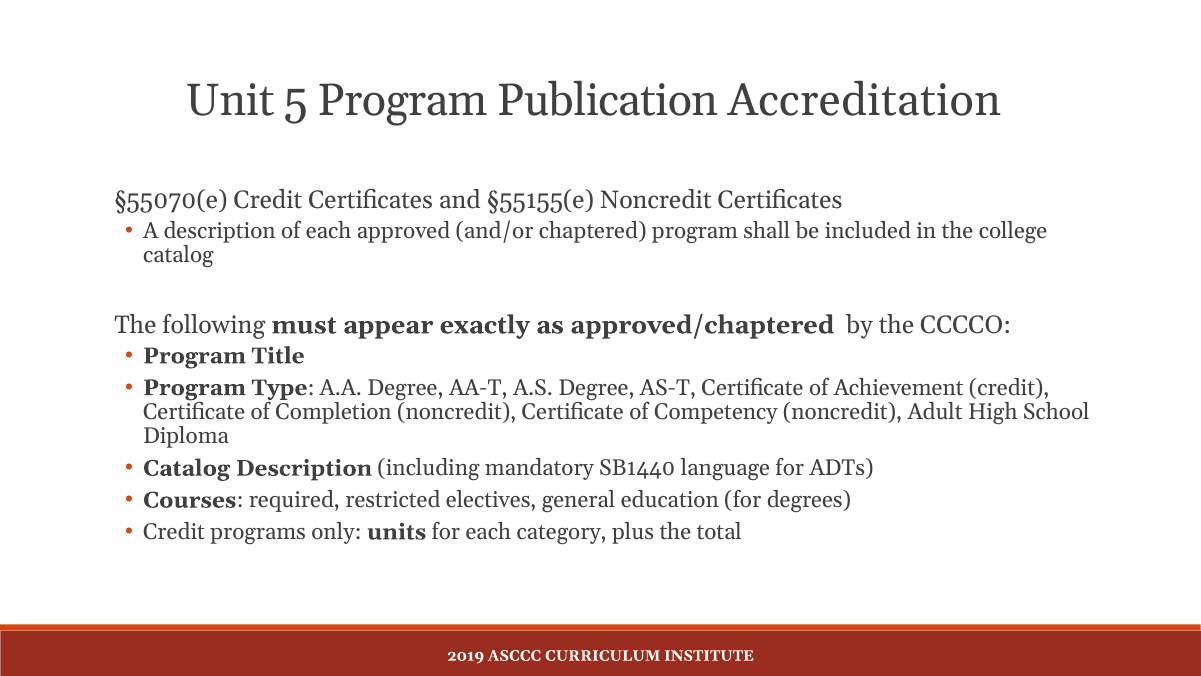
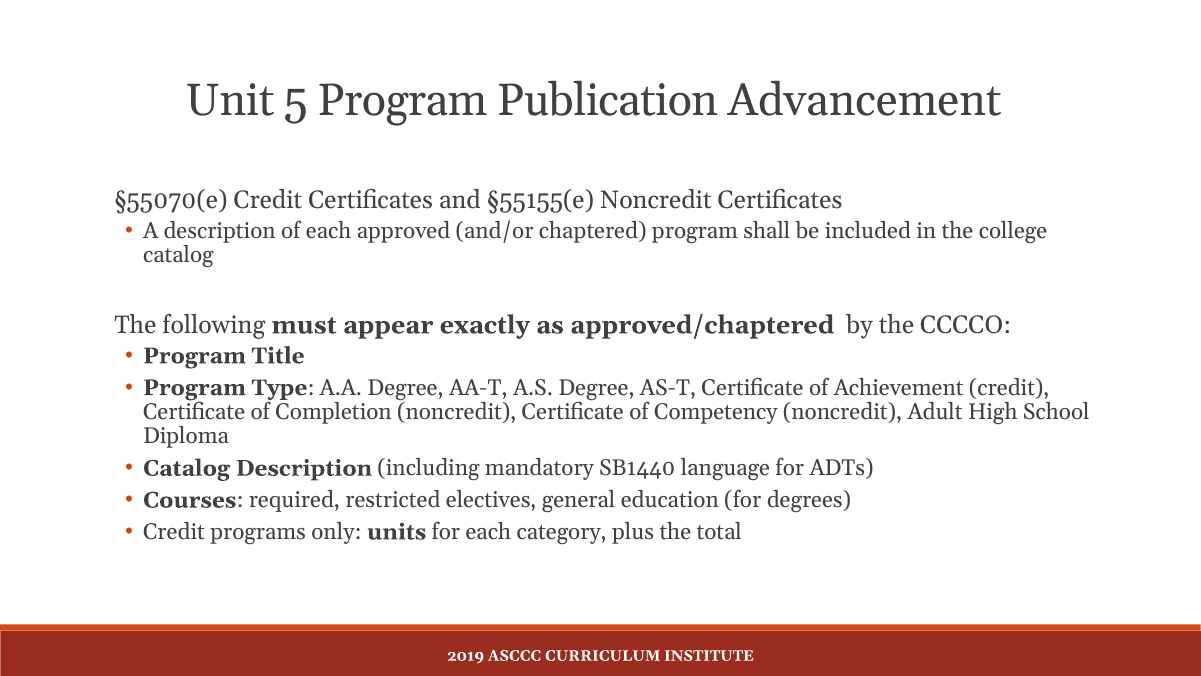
Accreditation: Accreditation -> Advancement (865, 101)
